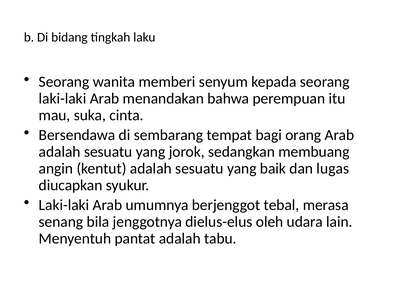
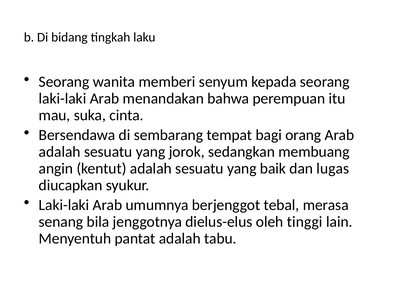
udara: udara -> tinggi (305, 222)
